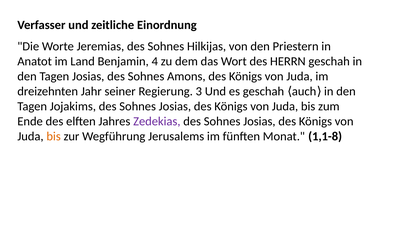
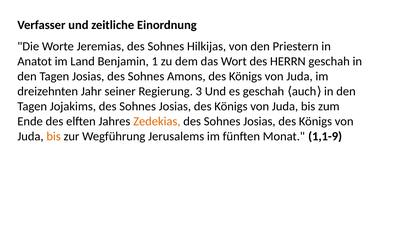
4: 4 -> 1 (155, 62)
Zedekias colour: purple -> orange (157, 122)
1,1-8: 1,1-8 -> 1,1-9 (325, 137)
